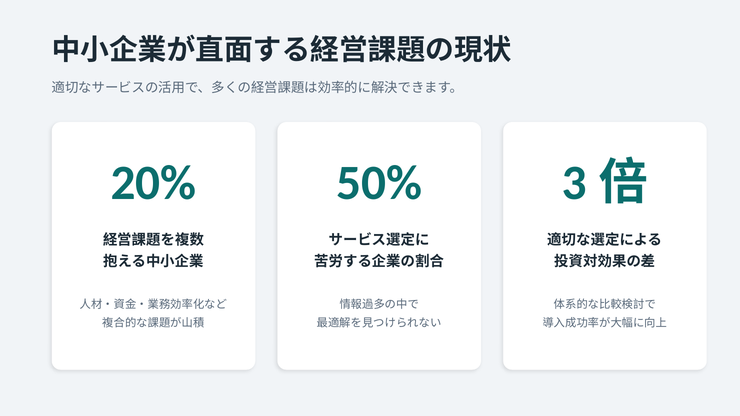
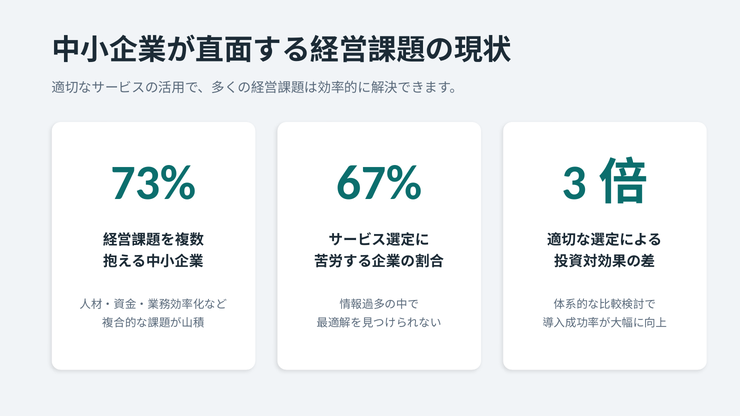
20%: 20% -> 73% (153, 183)
50%: 50% -> 67% (379, 183)
